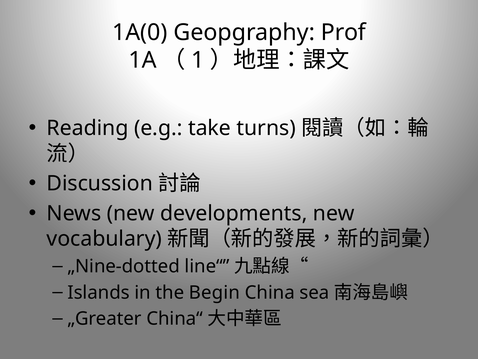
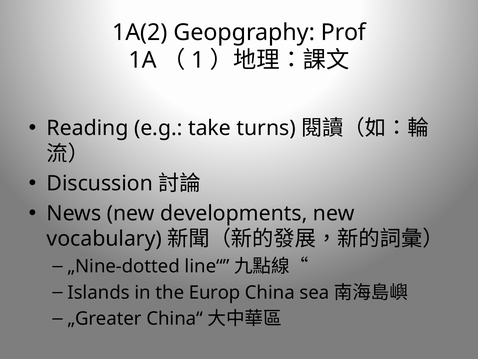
1A(0: 1A(0 -> 1A(2 (140, 32)
Begin: Begin -> Europ (215, 292)
